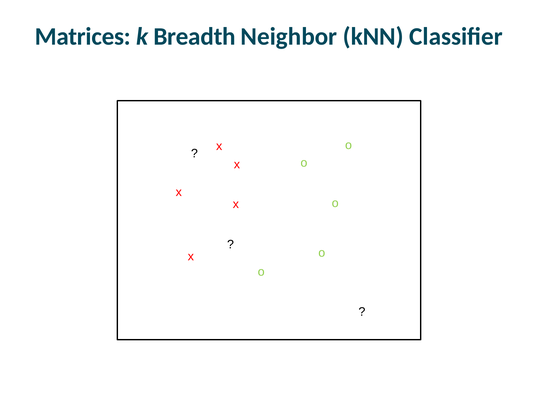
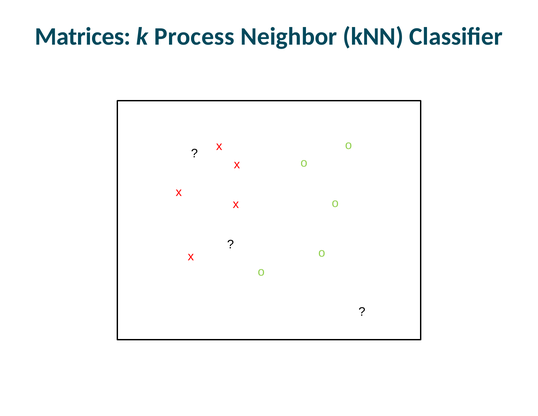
Breadth: Breadth -> Process (194, 36)
